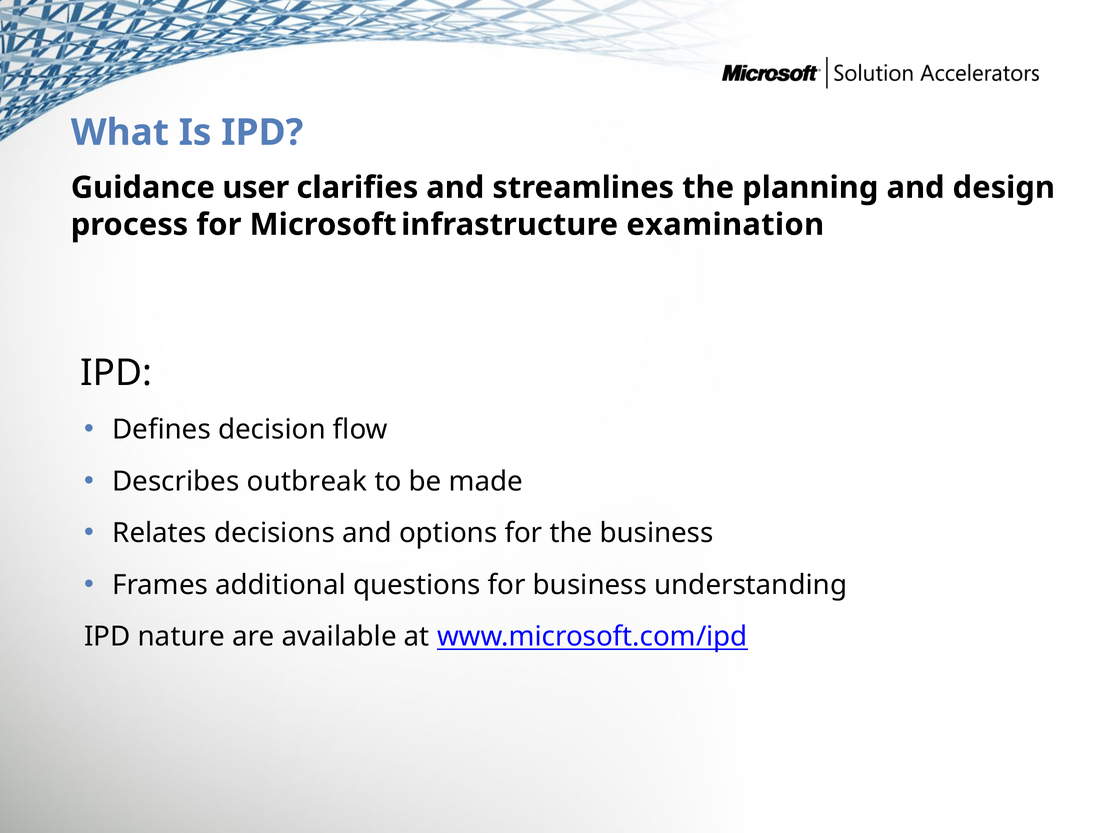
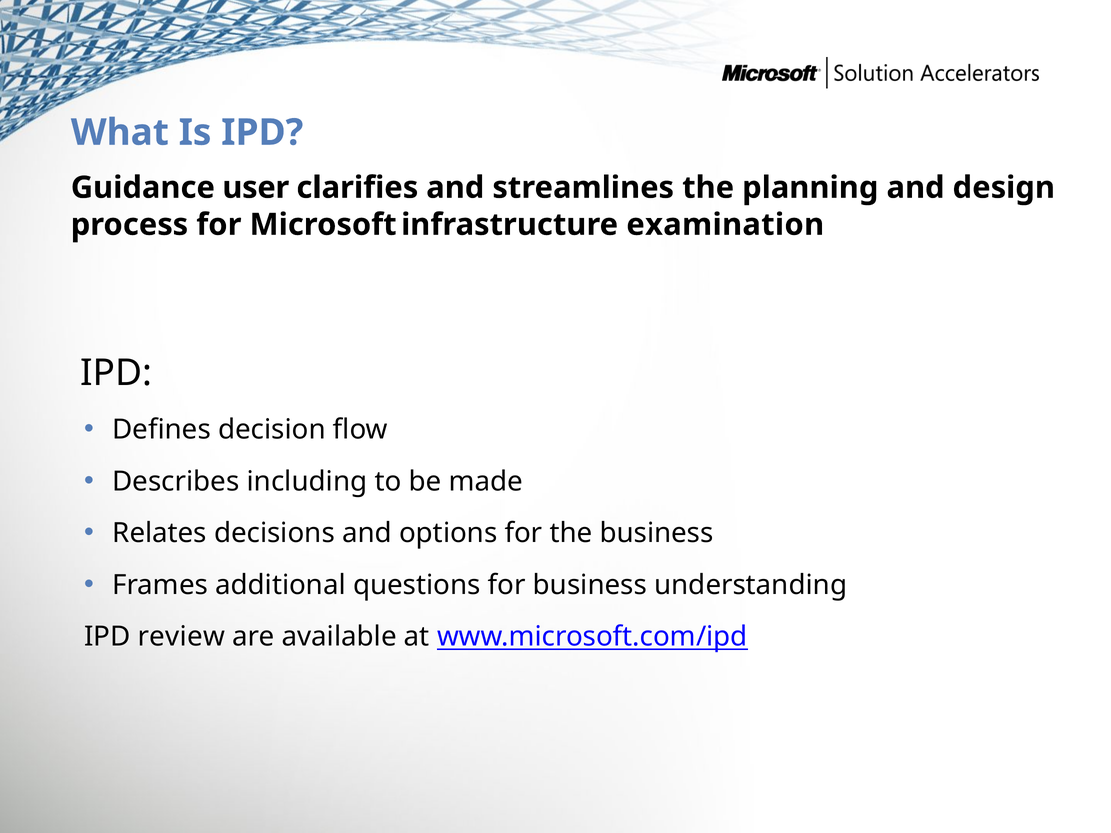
outbreak: outbreak -> including (307, 482)
nature: nature -> review (181, 637)
